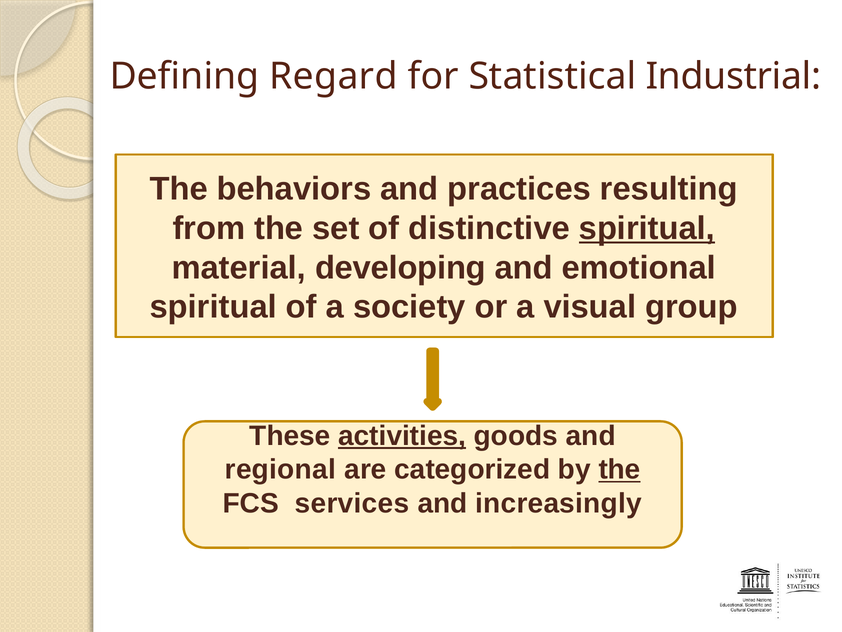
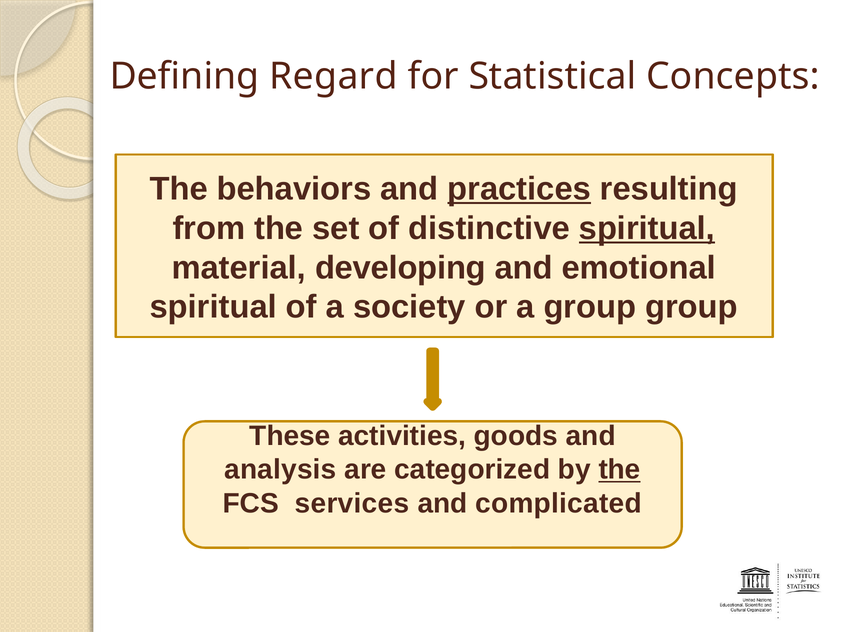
Industrial: Industrial -> Concepts (733, 76)
practices underline: none -> present (519, 189)
a visual: visual -> group (590, 307)
activities underline: present -> none (402, 436)
regional: regional -> analysis (280, 469)
increasingly: increasingly -> complicated (559, 503)
